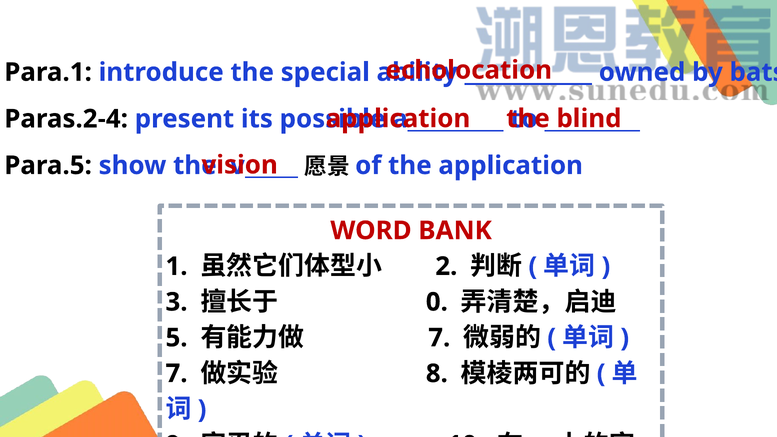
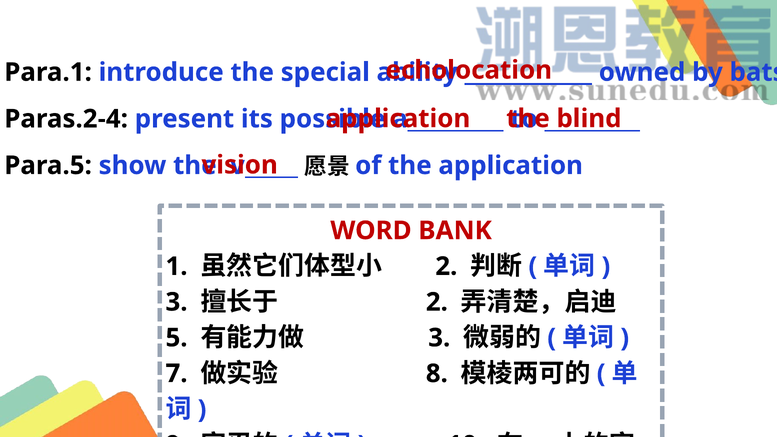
0: 0 -> 2 (437, 302)
7: 7 -> 3 (439, 338)
